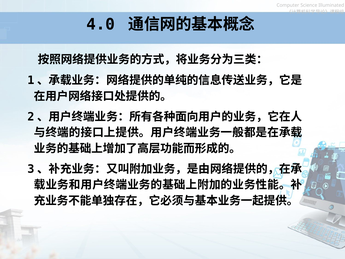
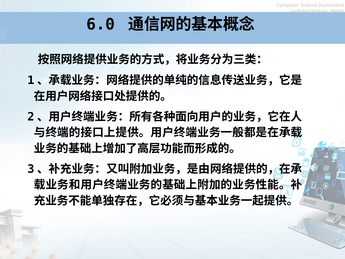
4.0: 4.0 -> 6.0 (101, 24)
